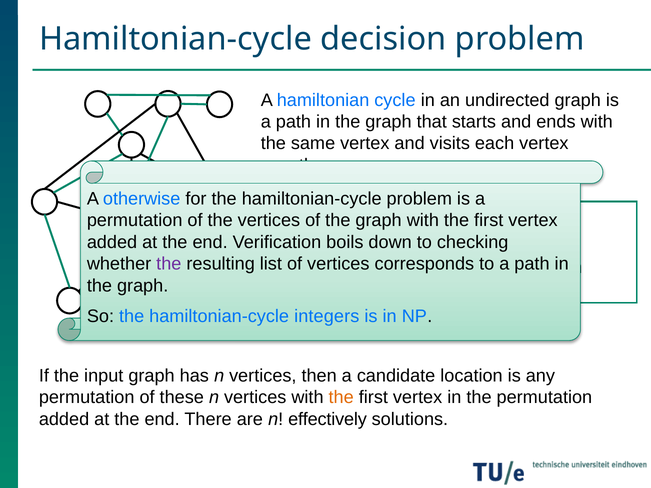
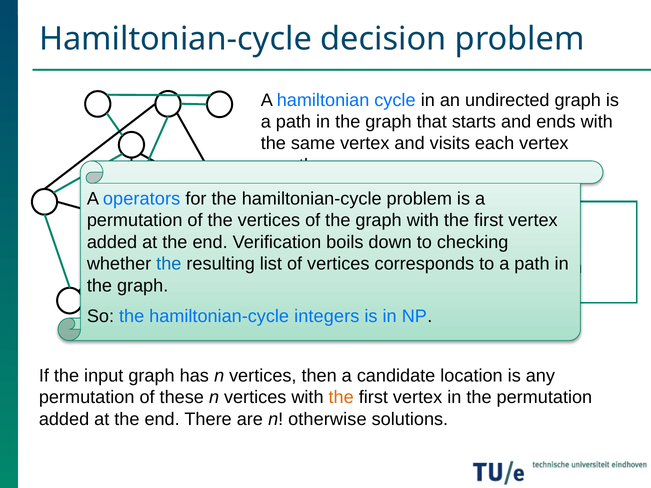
A otherwise: otherwise -> operators (142, 199)
the colour: purple -> blue (169, 264)
n effectively: effectively -> otherwise (327, 419)
